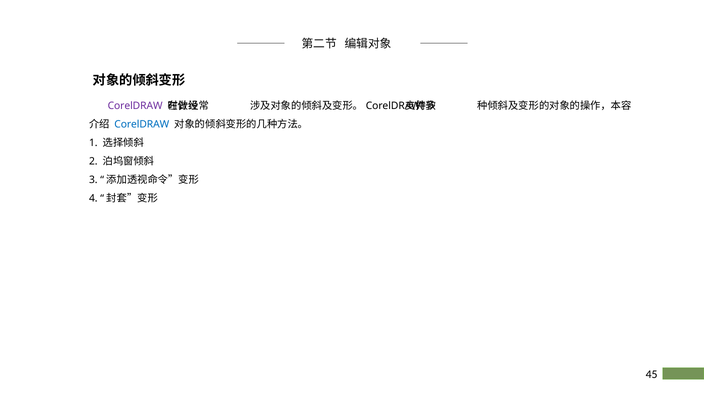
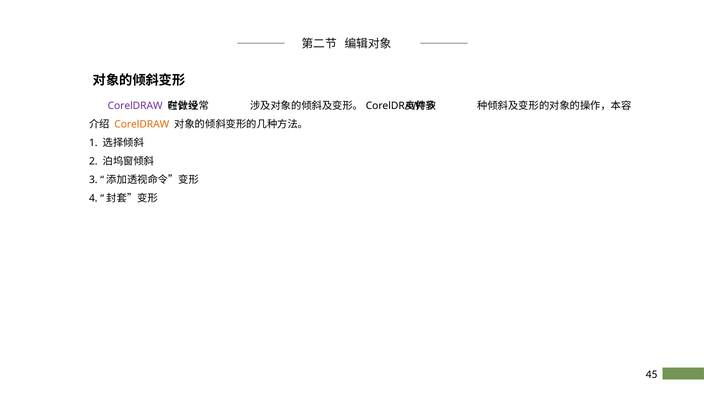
CorelDRAW colour: blue -> orange (142, 124)
